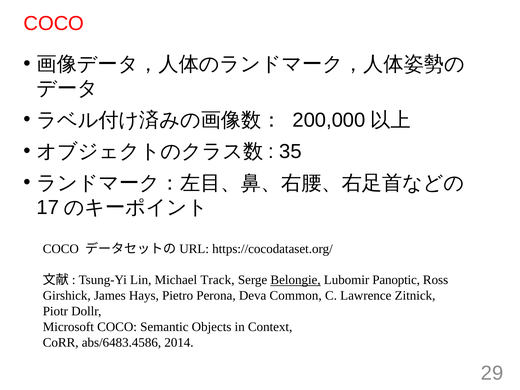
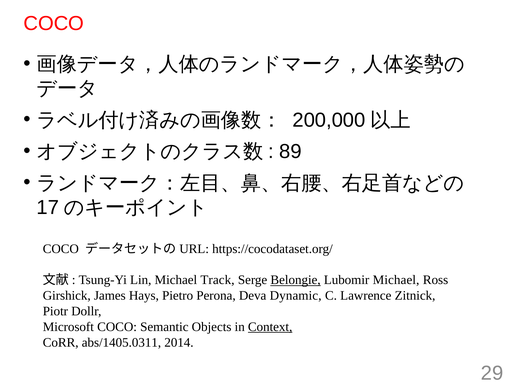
35: 35 -> 89 (291, 152)
Lubomir Panoptic: Panoptic -> Michael (396, 280)
Common: Common -> Dynamic (296, 296)
Context underline: none -> present (270, 327)
abs/6483.4586: abs/6483.4586 -> abs/1405.0311 (121, 342)
